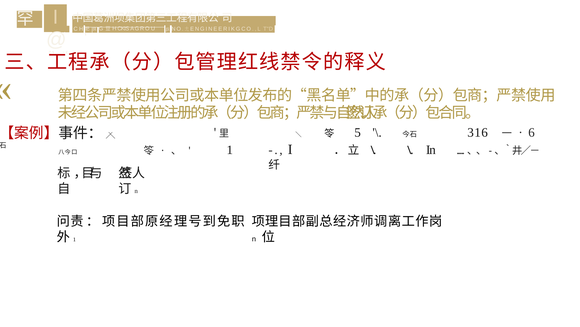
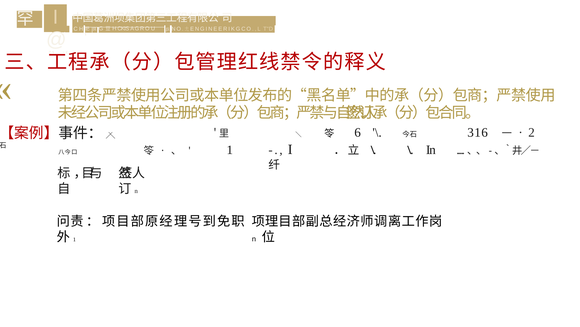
5: 5 -> 6 (358, 132)
6: 6 -> 2 (532, 132)
